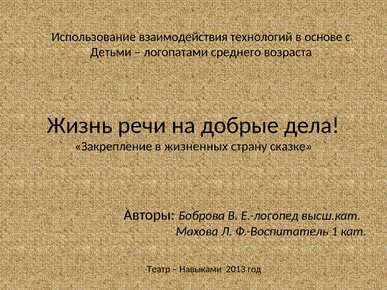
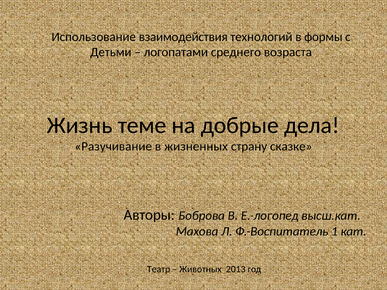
основе: основе -> формы (323, 37)
речи: речи -> теме (142, 125)
Закрепление: Закрепление -> Разучивание (113, 147)
Навыками: Навыками -> Животных (200, 269)
